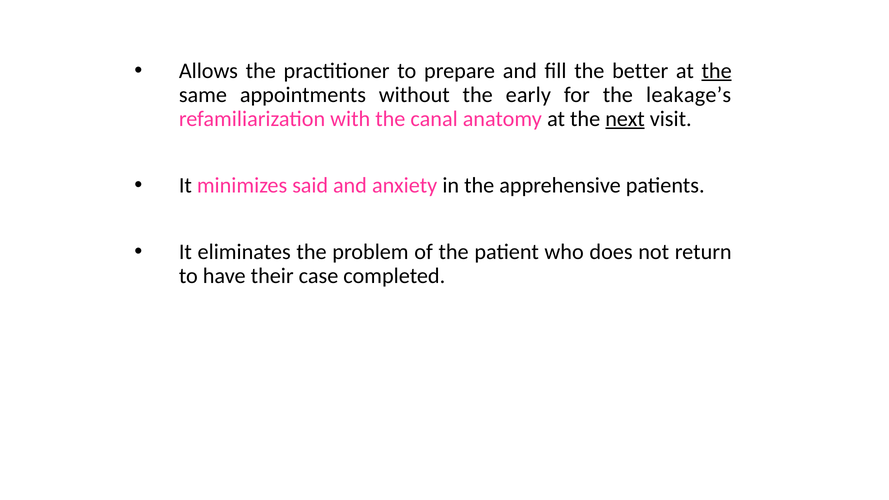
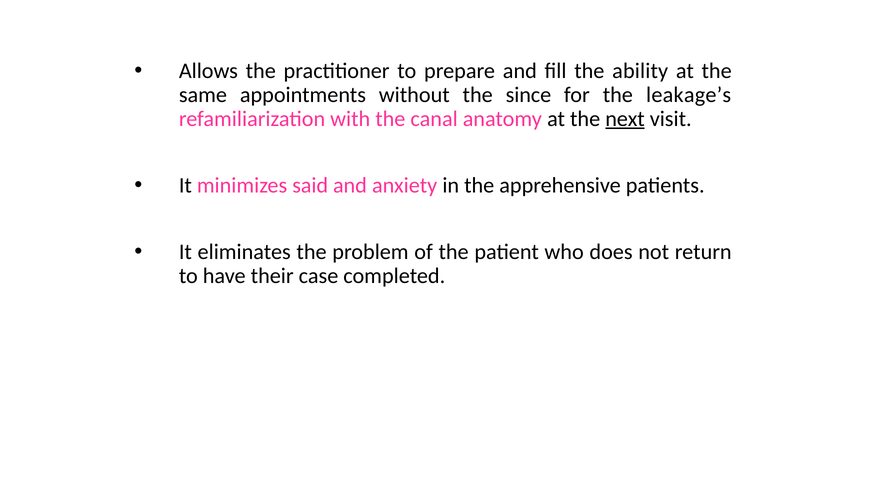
better: better -> ability (640, 71)
the underline: present -> none (717, 71)
early: early -> since (528, 95)
